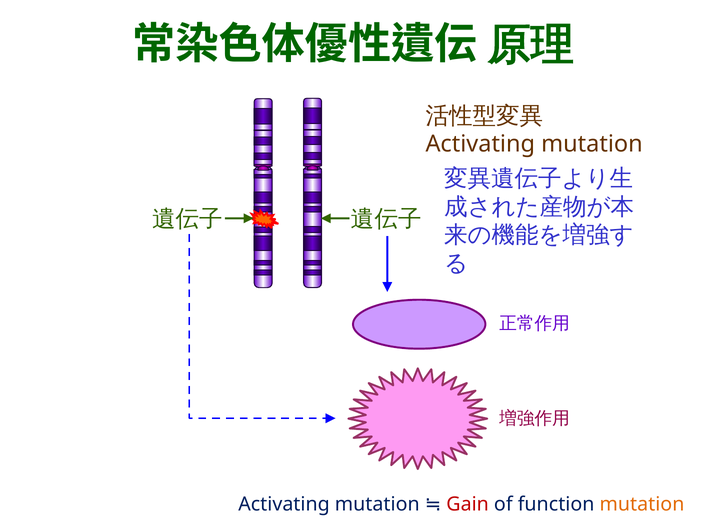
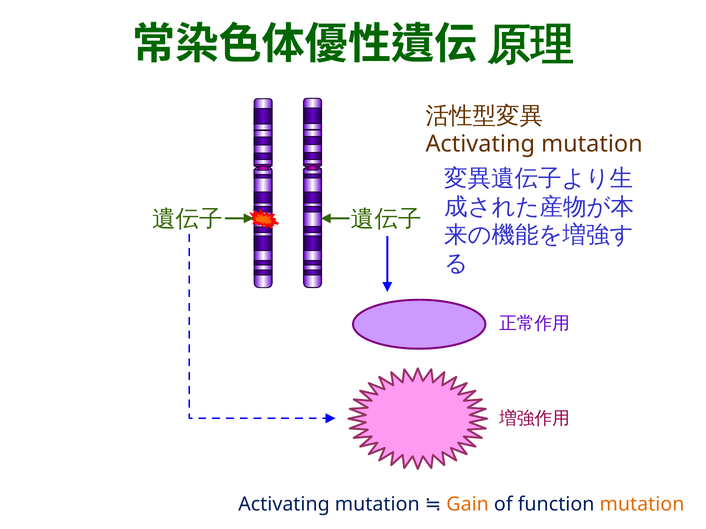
Gain colour: red -> orange (468, 505)
